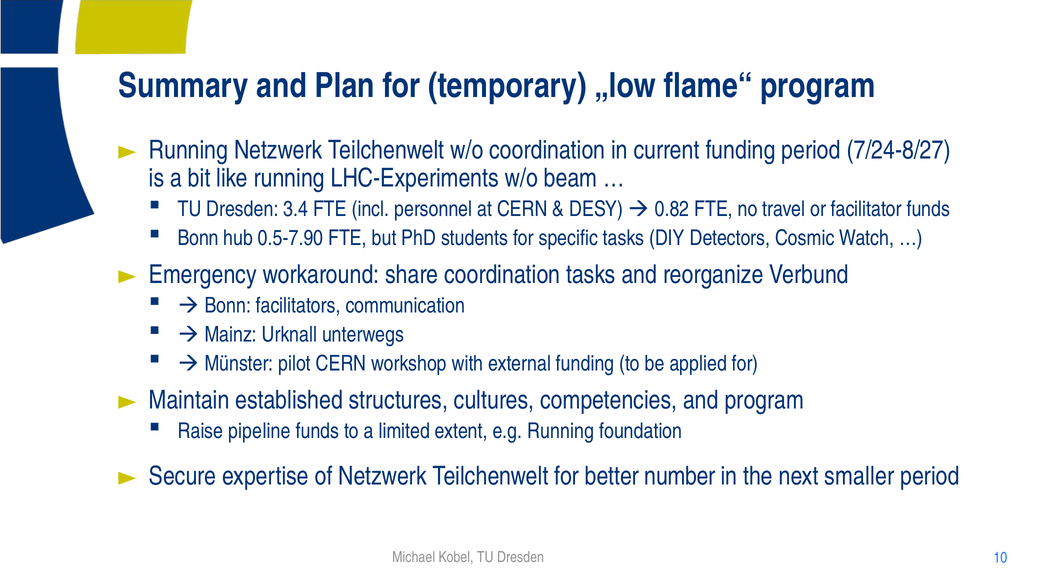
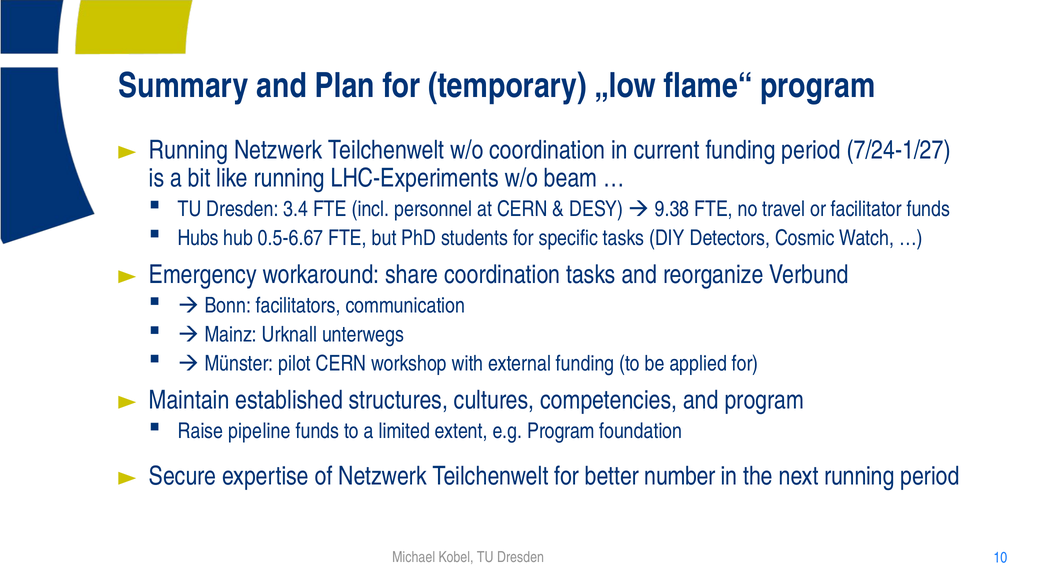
7/24-8/27: 7/24-8/27 -> 7/24-1/27 (899, 150)
0.82: 0.82 -> 9.38 (672, 209)
Bonn: Bonn -> Hubs (198, 238)
0.5-7.90: 0.5-7.90 -> 0.5-6.67 (291, 238)
e.g Running: Running -> Program (561, 431)
next smaller: smaller -> running (859, 476)
